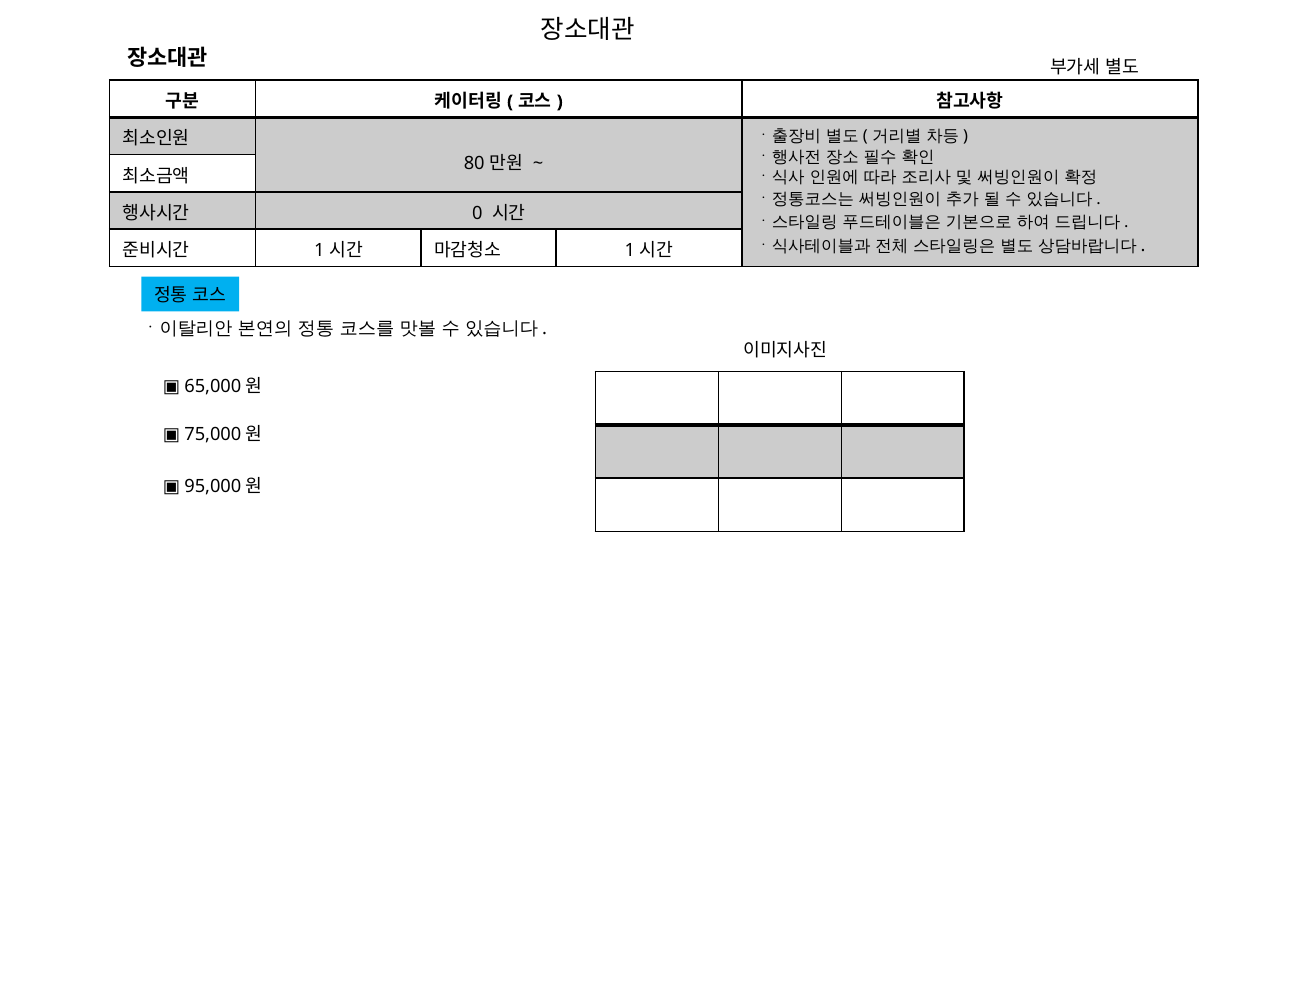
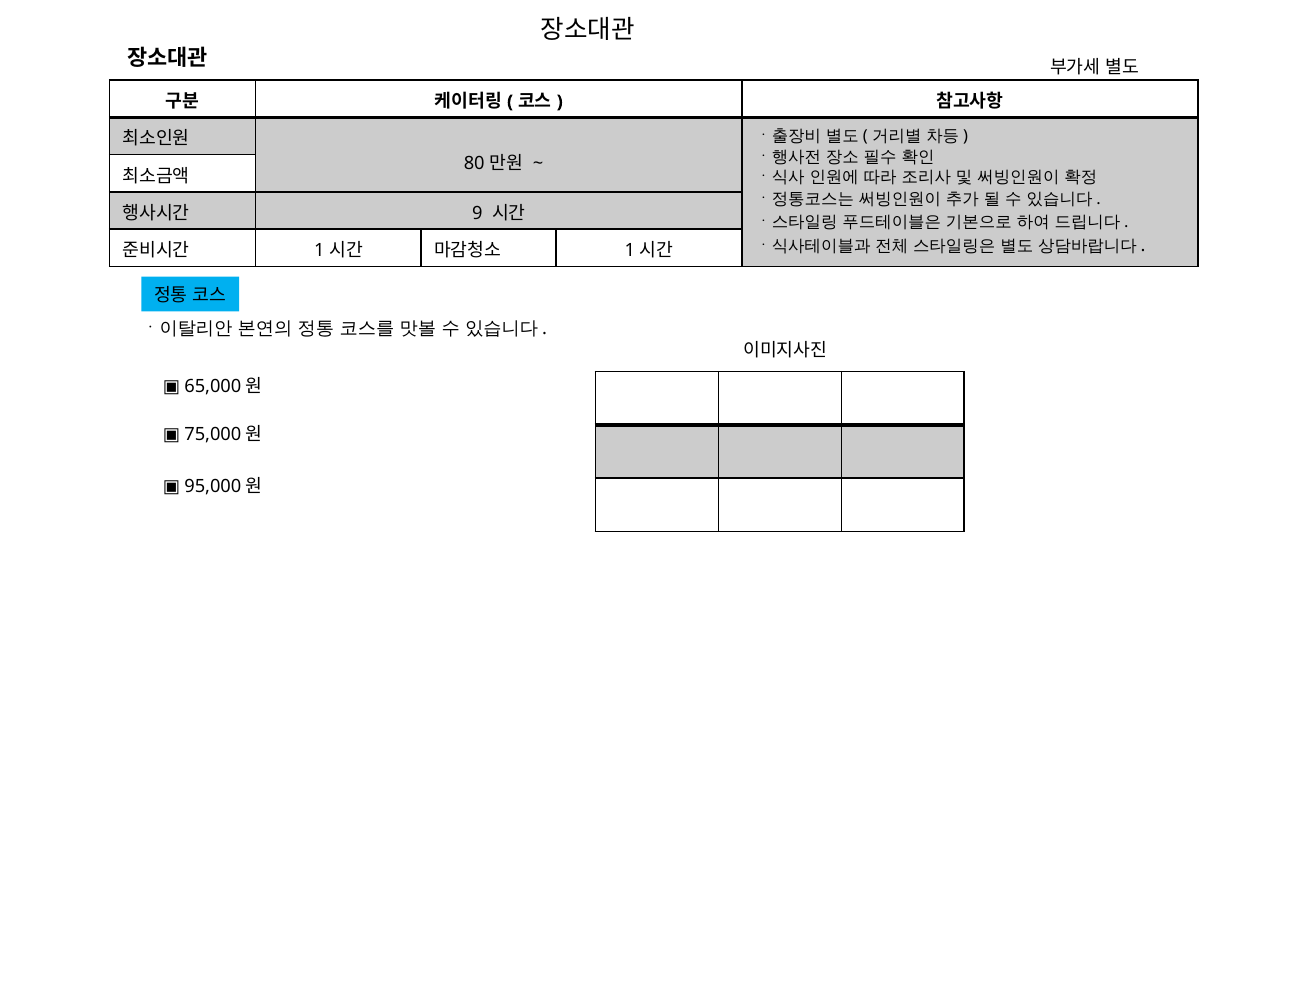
0: 0 -> 9 (477, 213)
